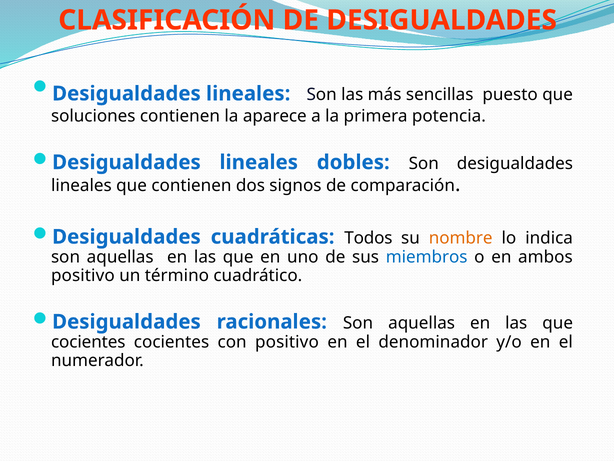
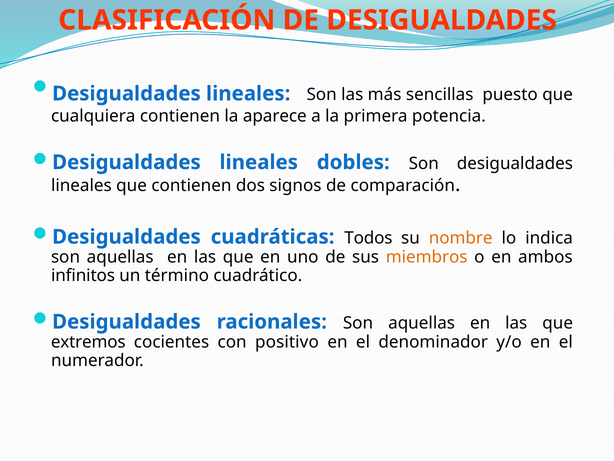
soluciones: soluciones -> cualquiera (93, 116)
miembros colour: blue -> orange (427, 257)
positivo: positivo -> infinitos (83, 275)
cocientes: cocientes -> extremos (88, 342)
